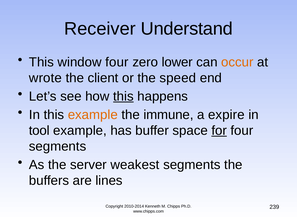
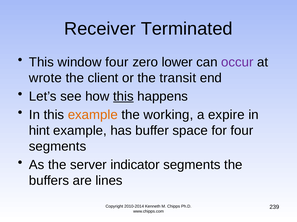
Understand: Understand -> Terminated (187, 29)
occur colour: orange -> purple (237, 62)
speed: speed -> transit (178, 78)
immune: immune -> working (168, 115)
tool: tool -> hint (39, 131)
for underline: present -> none (219, 131)
weakest: weakest -> indicator (135, 165)
